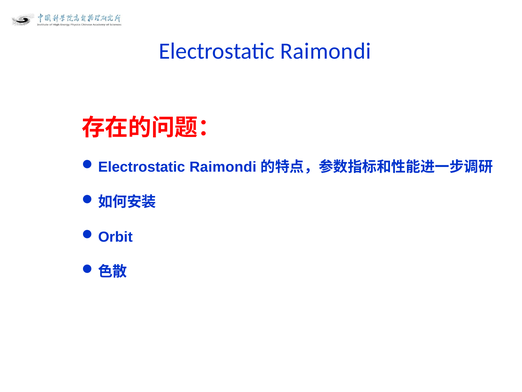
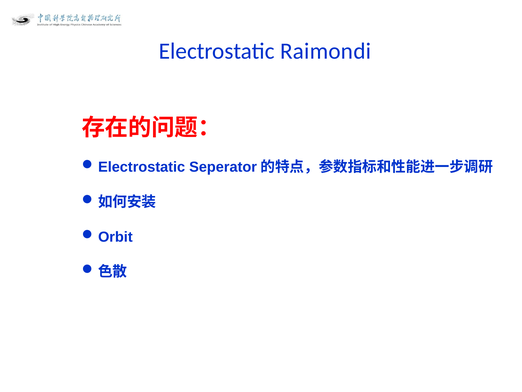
Raimondi: Raimondi -> Seperator (223, 167)
